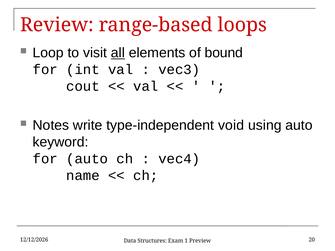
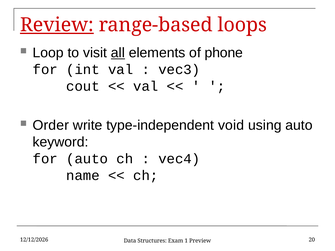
Review underline: none -> present (57, 25)
bound: bound -> phone (224, 53)
Notes: Notes -> Order (51, 125)
